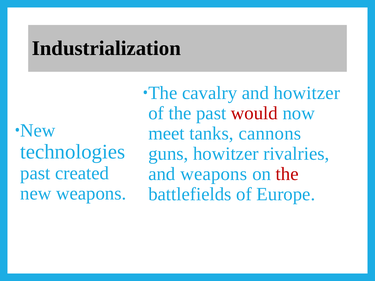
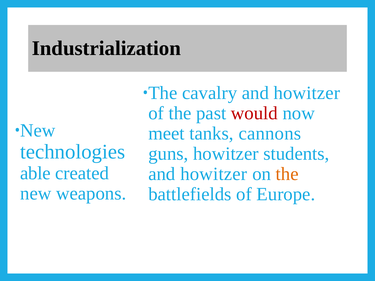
rivalries: rivalries -> students (296, 154)
past: past -> able (35, 173)
weapons: weapons -> howitzer (214, 174)
the colour: red -> orange (287, 174)
